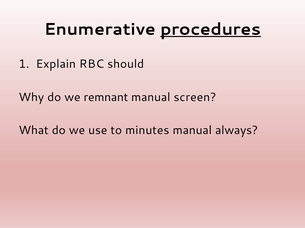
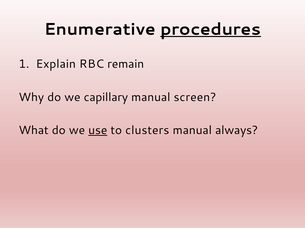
should: should -> remain (126, 64)
remnant: remnant -> capillary (106, 97)
use underline: none -> present (98, 131)
minutes: minutes -> clusters (147, 131)
